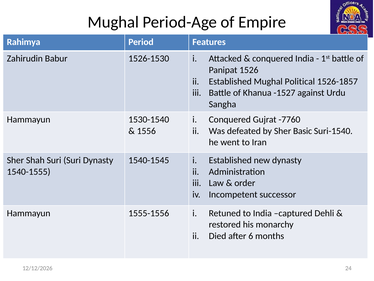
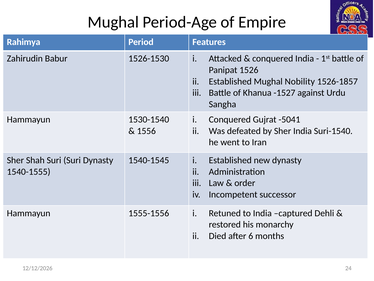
Political: Political -> Nobility (300, 81)
-7760: -7760 -> -5041 (289, 119)
Sher Basic: Basic -> India (303, 131)
